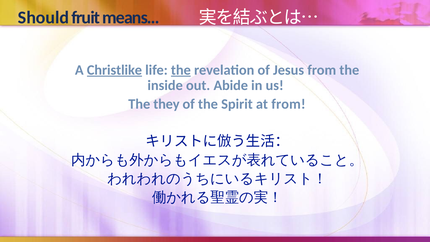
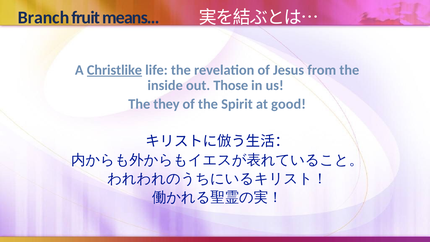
Should: Should -> Branch (44, 18)
the underline: present -> none (181, 70)
Abide: Abide -> Those (231, 85)
at from: from -> good (289, 104)
